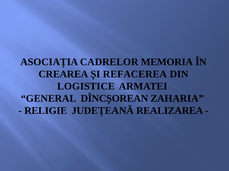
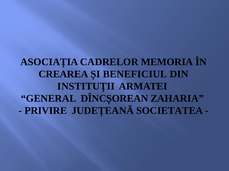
REFACEREA: REFACEREA -> BENEFICIUL (135, 74)
LOGISTICE: LOGISTICE -> INSTITUȚII (86, 87)
RELIGIE: RELIGIE -> PRIVIRE (46, 111)
REALIZAREA: REALIZAREA -> SOCIETATEA (170, 111)
